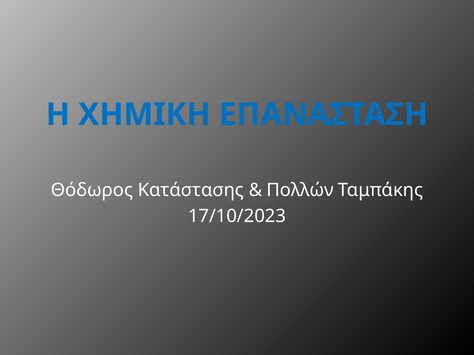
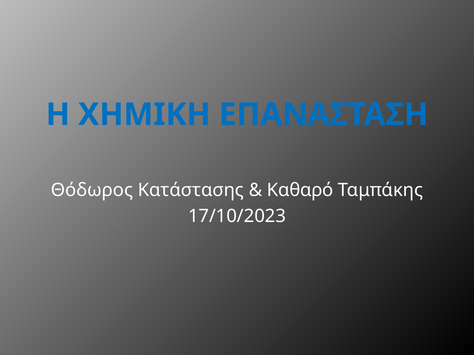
Πολλών: Πολλών -> Καθαρό (300, 191)
